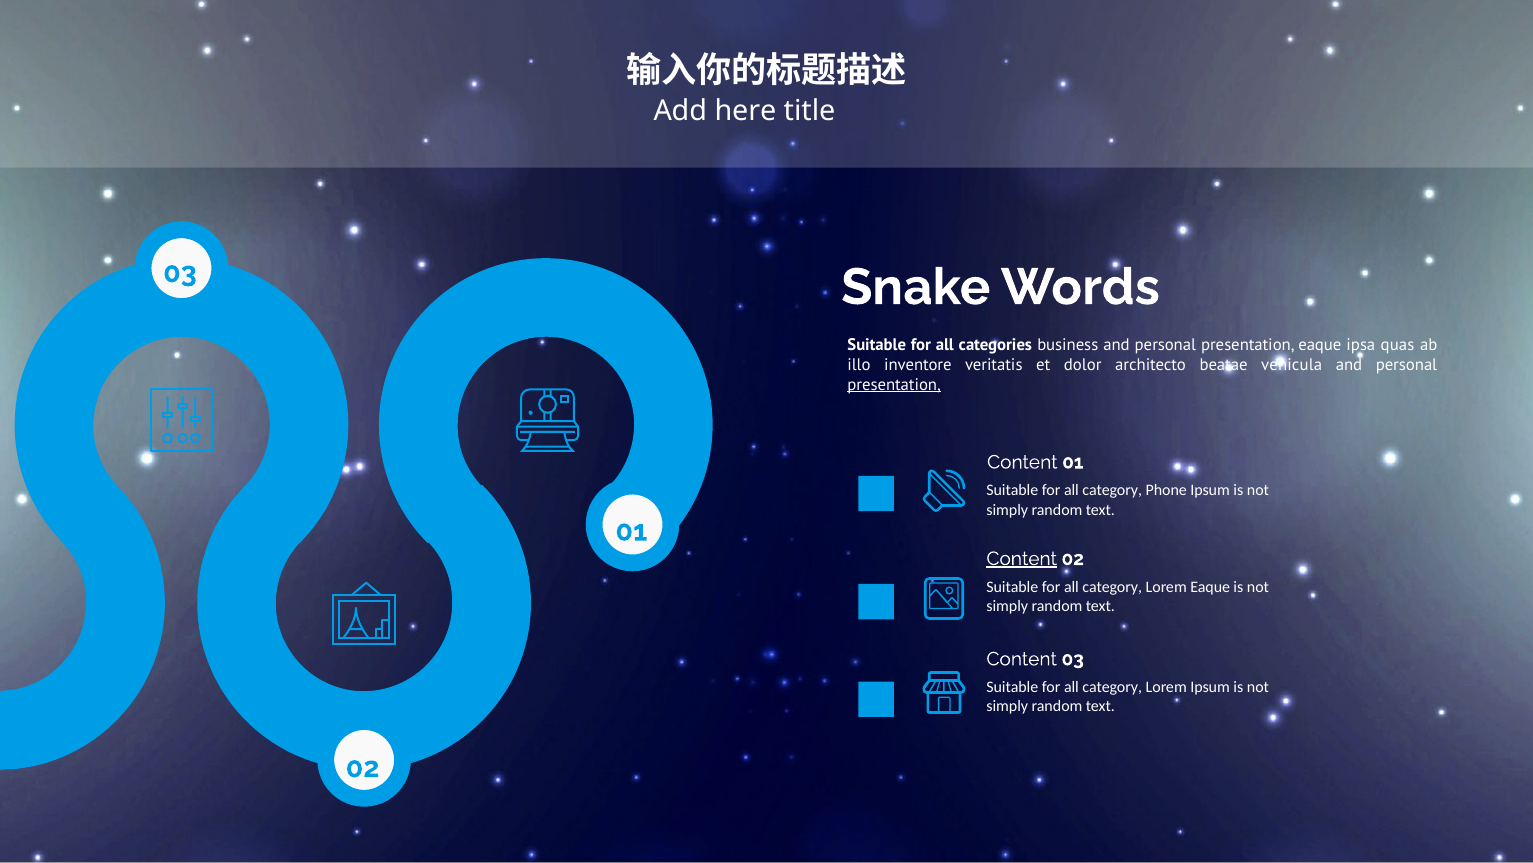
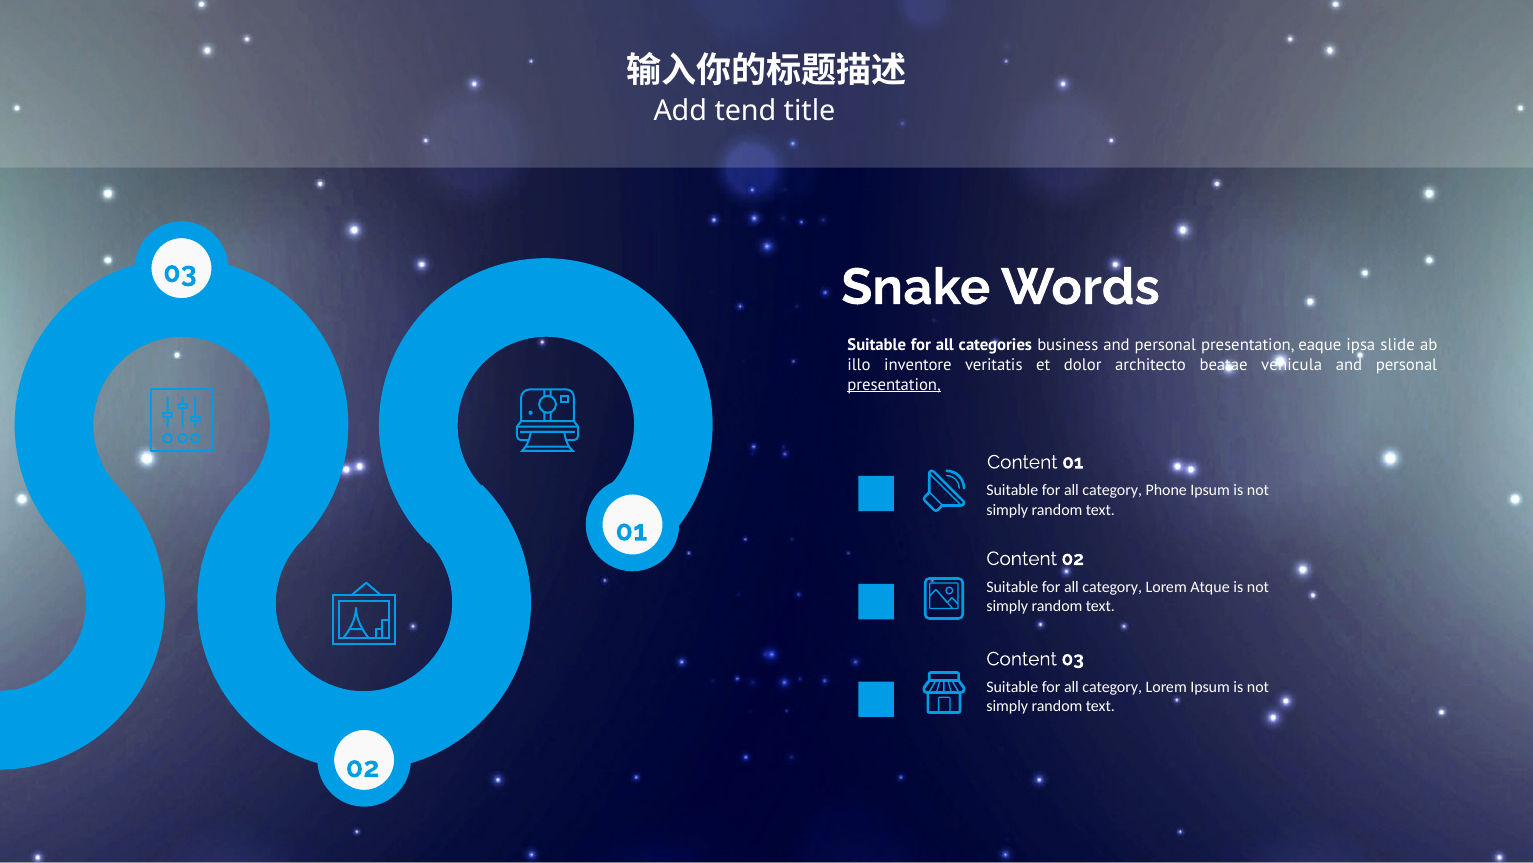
here: here -> tend (745, 111)
quas: quas -> slide (1398, 344)
Content underline: present -> none (1022, 558)
Lorem Eaque: Eaque -> Atque (1210, 587)
